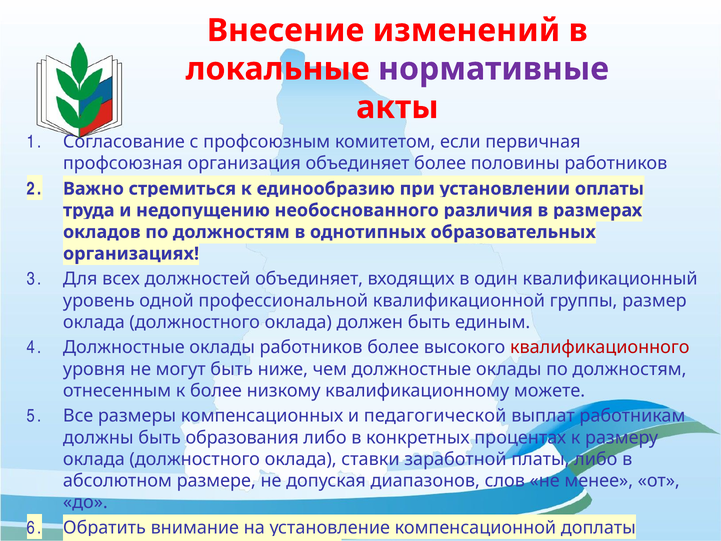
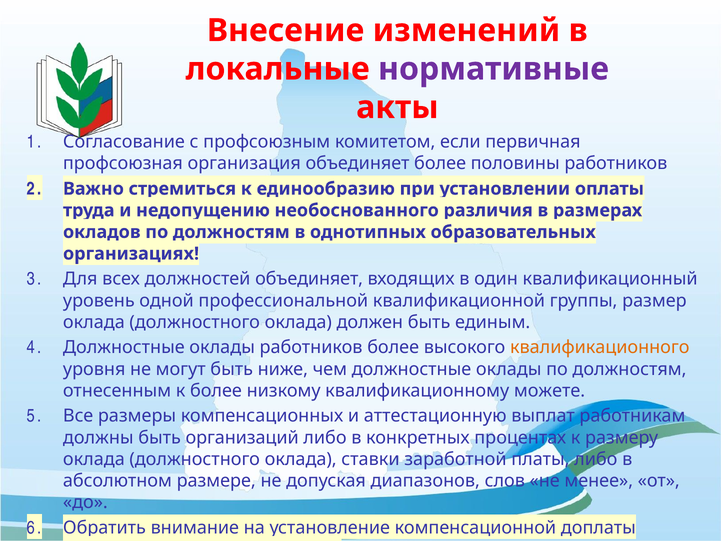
квалификационного colour: red -> orange (600, 347)
педагогической: педагогической -> аттестационную (435, 416)
образования: образования -> организаций (242, 437)
